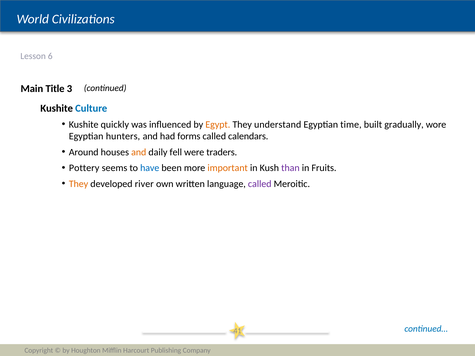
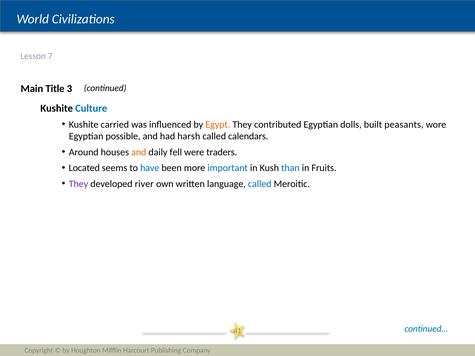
6: 6 -> 7 (50, 56)
quickly: quickly -> carried (115, 125)
understand: understand -> contributed (278, 125)
time: time -> dolls (351, 125)
gradually: gradually -> peasants (404, 125)
hunters: hunters -> possible (123, 136)
forms: forms -> harsh (189, 136)
Pottery: Pottery -> Located (84, 168)
important colour: orange -> blue (228, 168)
than colour: purple -> blue (290, 168)
They colour: orange -> purple (79, 184)
called colour: purple -> blue (260, 184)
